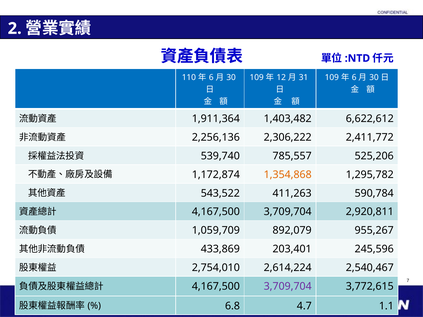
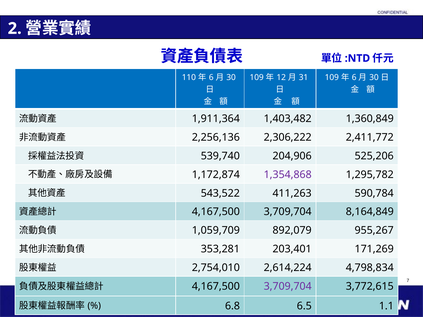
6,622,612: 6,622,612 -> 1,360,849 (370, 119)
785,557: 785,557 -> 204,906 (292, 156)
1,354,868 colour: orange -> purple (288, 175)
2,920,811: 2,920,811 -> 8,164,849 (370, 212)
433,869: 433,869 -> 353,281 (220, 249)
245,596: 245,596 -> 171,269 (374, 249)
2,540,467: 2,540,467 -> 4,798,834 (370, 268)
4.7: 4.7 -> 6.5 (304, 306)
